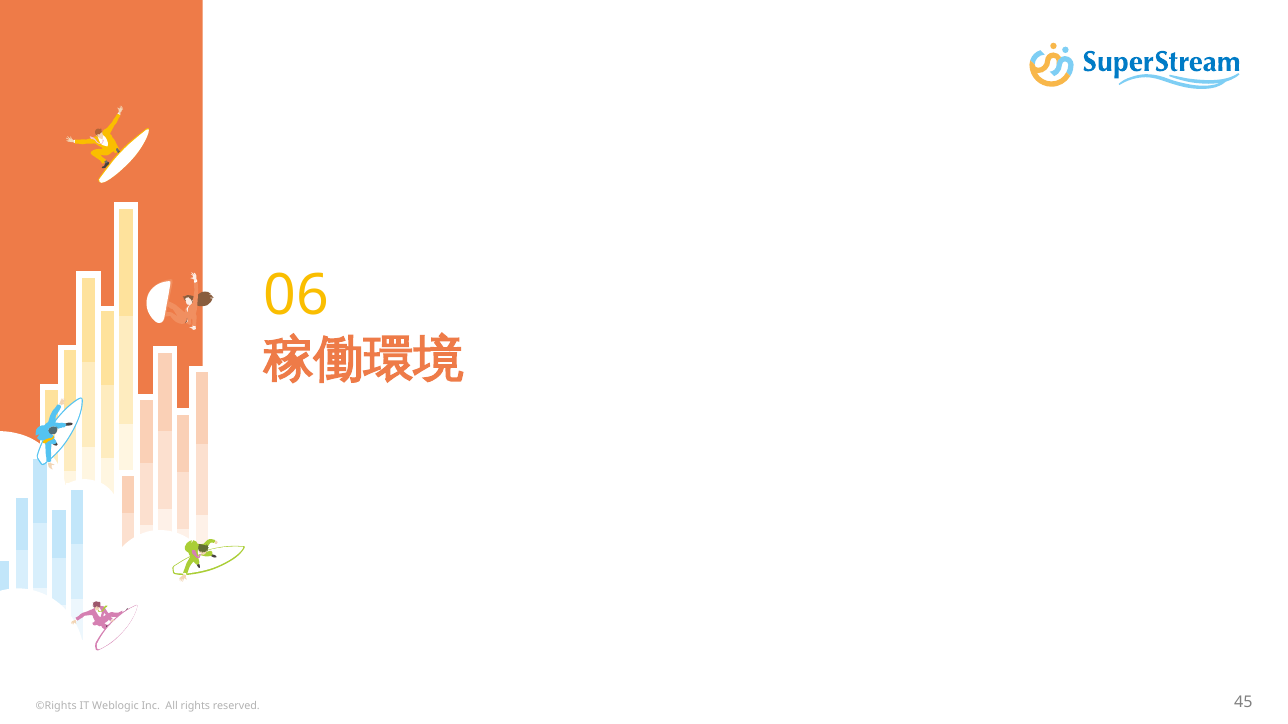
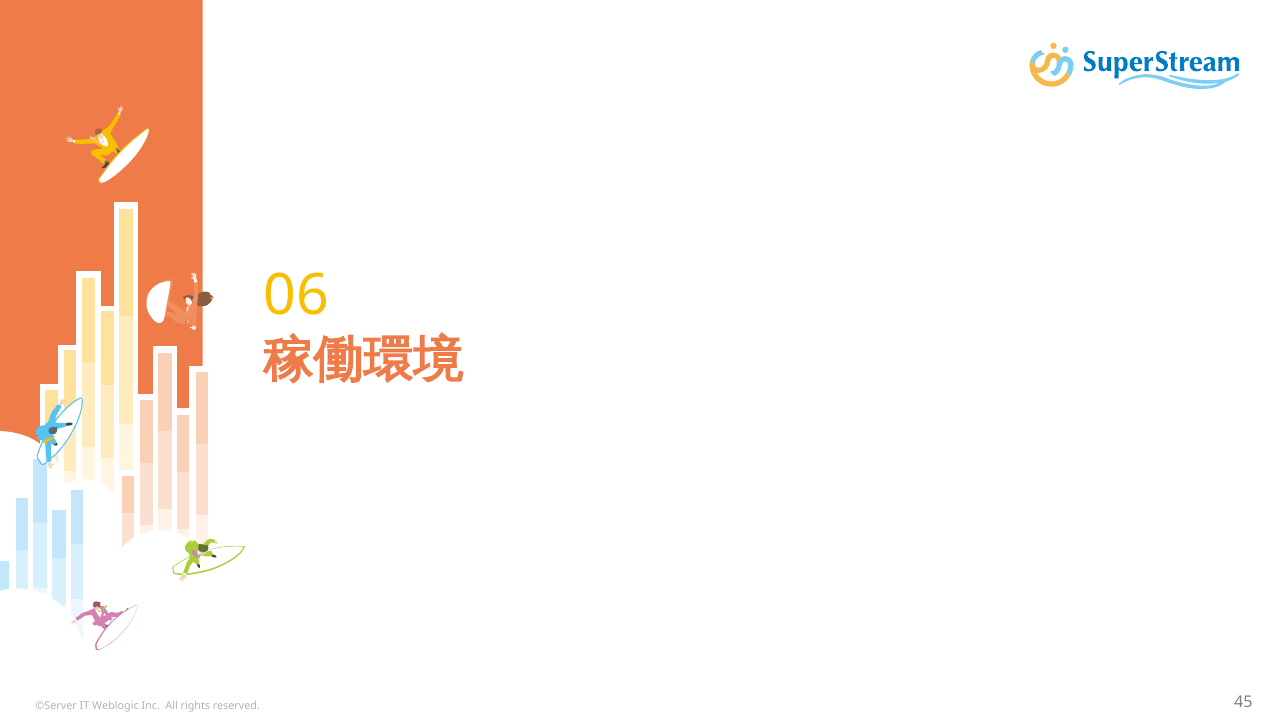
©Rights: ©Rights -> ©Server (56, 706)
